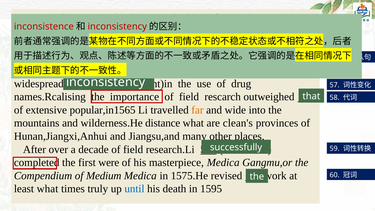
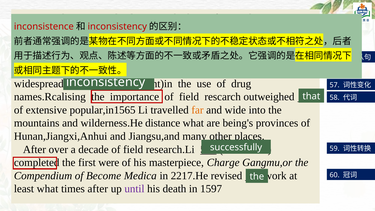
clean's: clean's -> being's (238, 123)
masterpiece Medica: Medica -> Charge (223, 162)
Medium: Medium -> Become (104, 176)
1575.He: 1575.He -> 2217.He (189, 176)
times truly: truly -> after (98, 189)
until colour: blue -> purple (134, 189)
1595: 1595 -> 1597 (211, 189)
